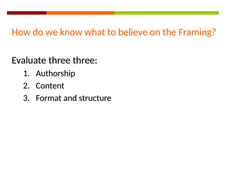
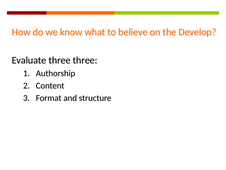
Framing: Framing -> Develop (197, 32)
